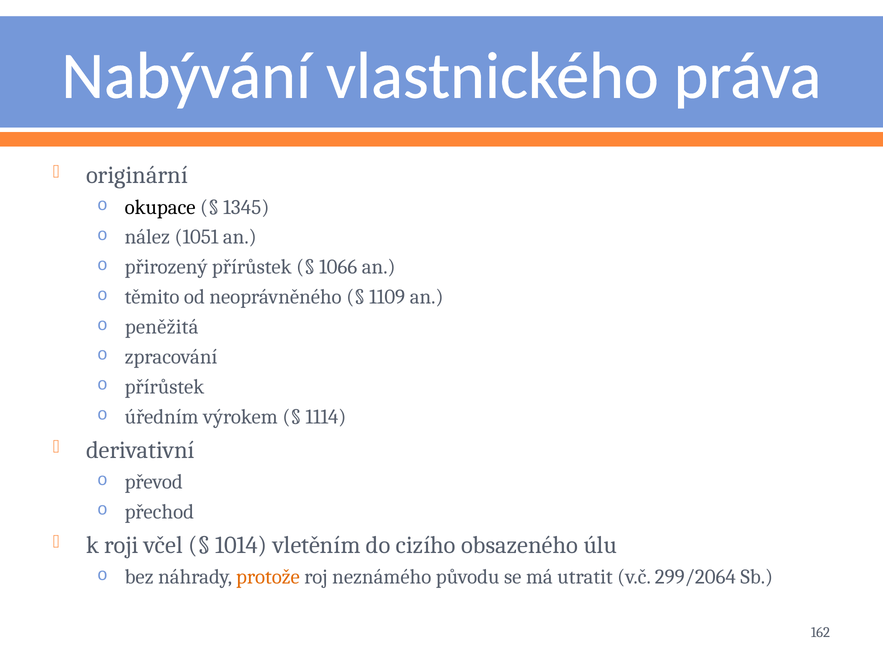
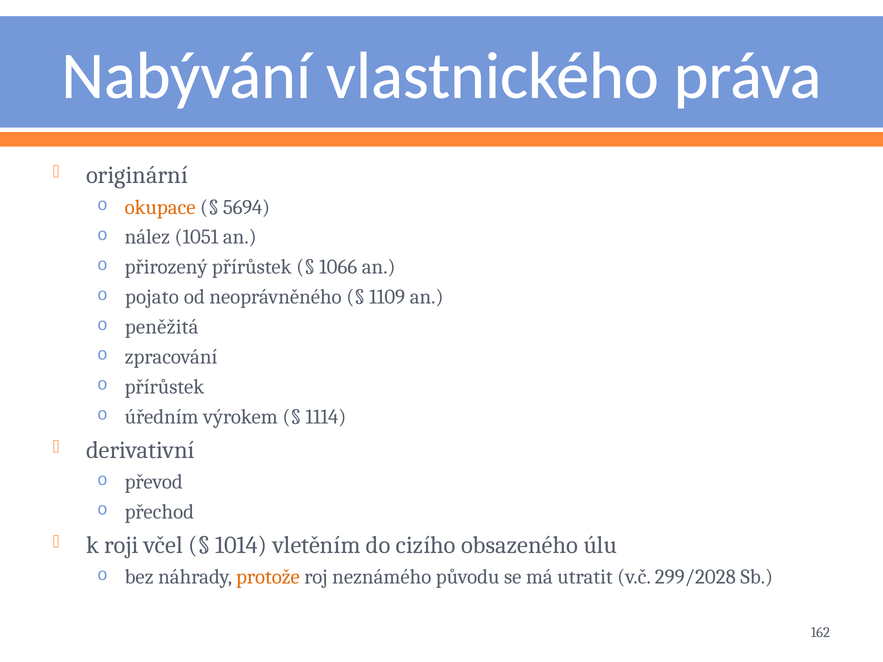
okupace colour: black -> orange (160, 207)
1345: 1345 -> 5694 (246, 207)
těmito: těmito -> pojato (152, 297)
299/2064: 299/2064 -> 299/2028 (695, 577)
